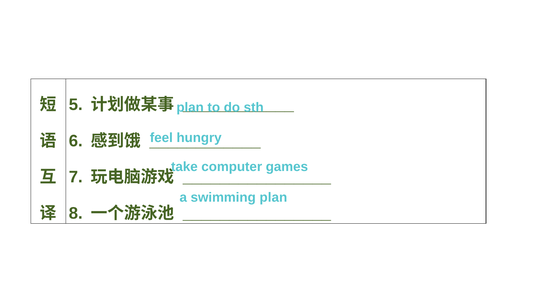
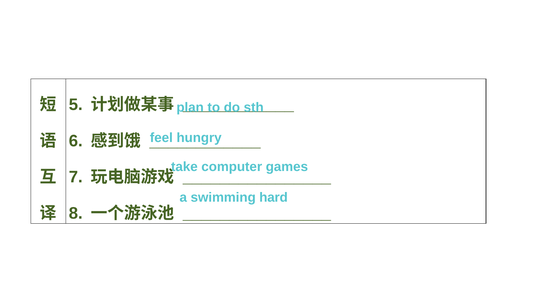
swimming plan: plan -> hard (274, 197)
